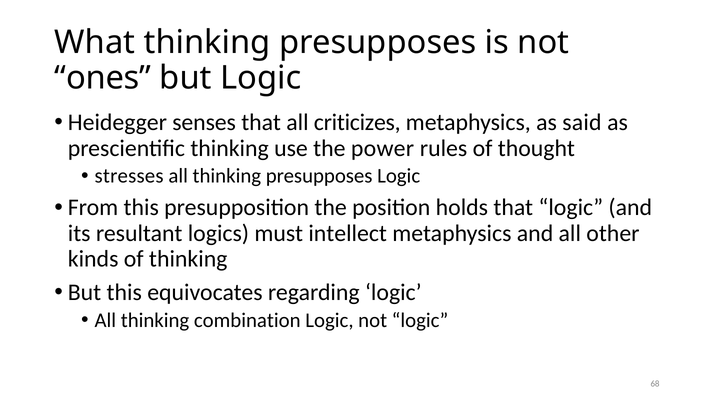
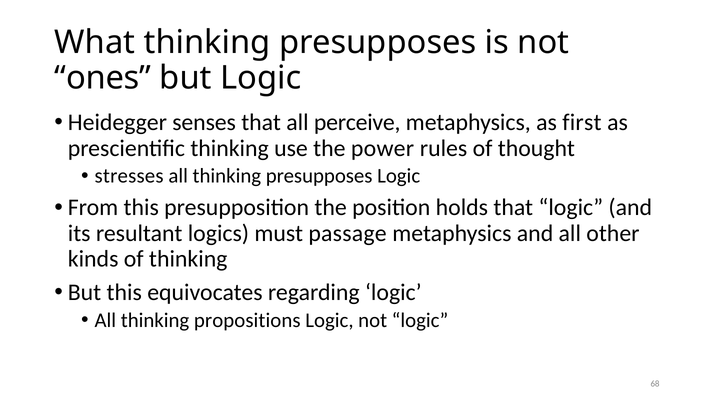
criticizes: criticizes -> perceive (357, 122)
said: said -> first (582, 122)
intellect: intellect -> passage (348, 233)
combination: combination -> propositions (247, 320)
